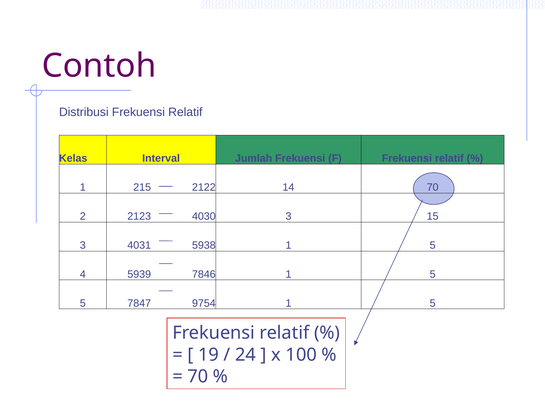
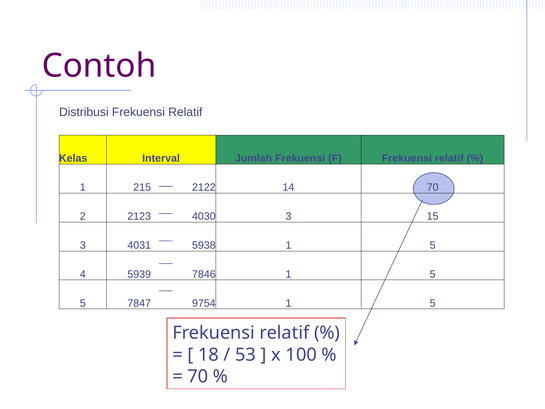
19: 19 -> 18 (209, 355)
24: 24 -> 53 (245, 355)
